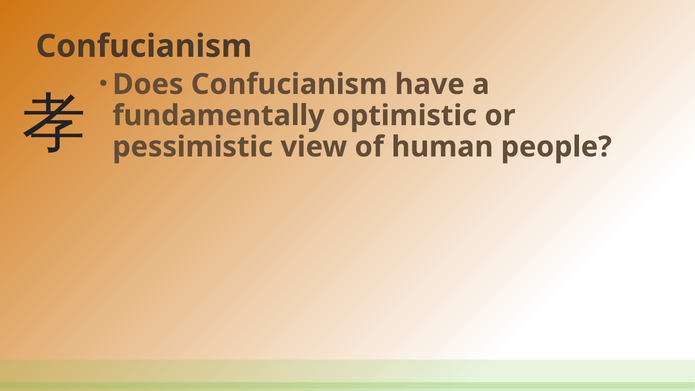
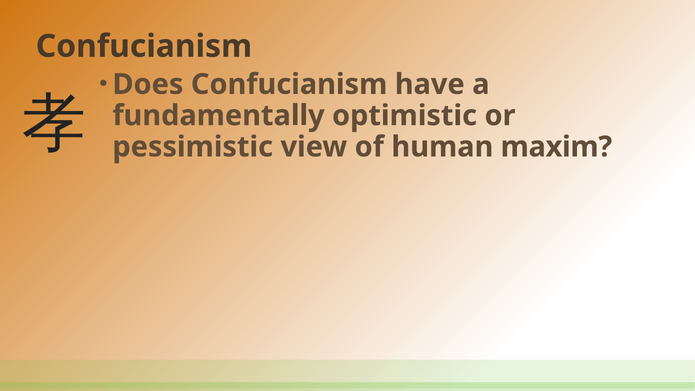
people: people -> maxim (556, 147)
